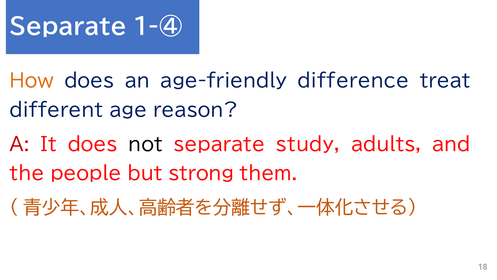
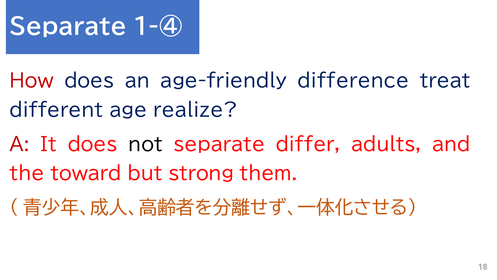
How colour: orange -> red (32, 81)
reason: reason -> realize (196, 110)
study: study -> differ (308, 144)
people: people -> toward (86, 173)
